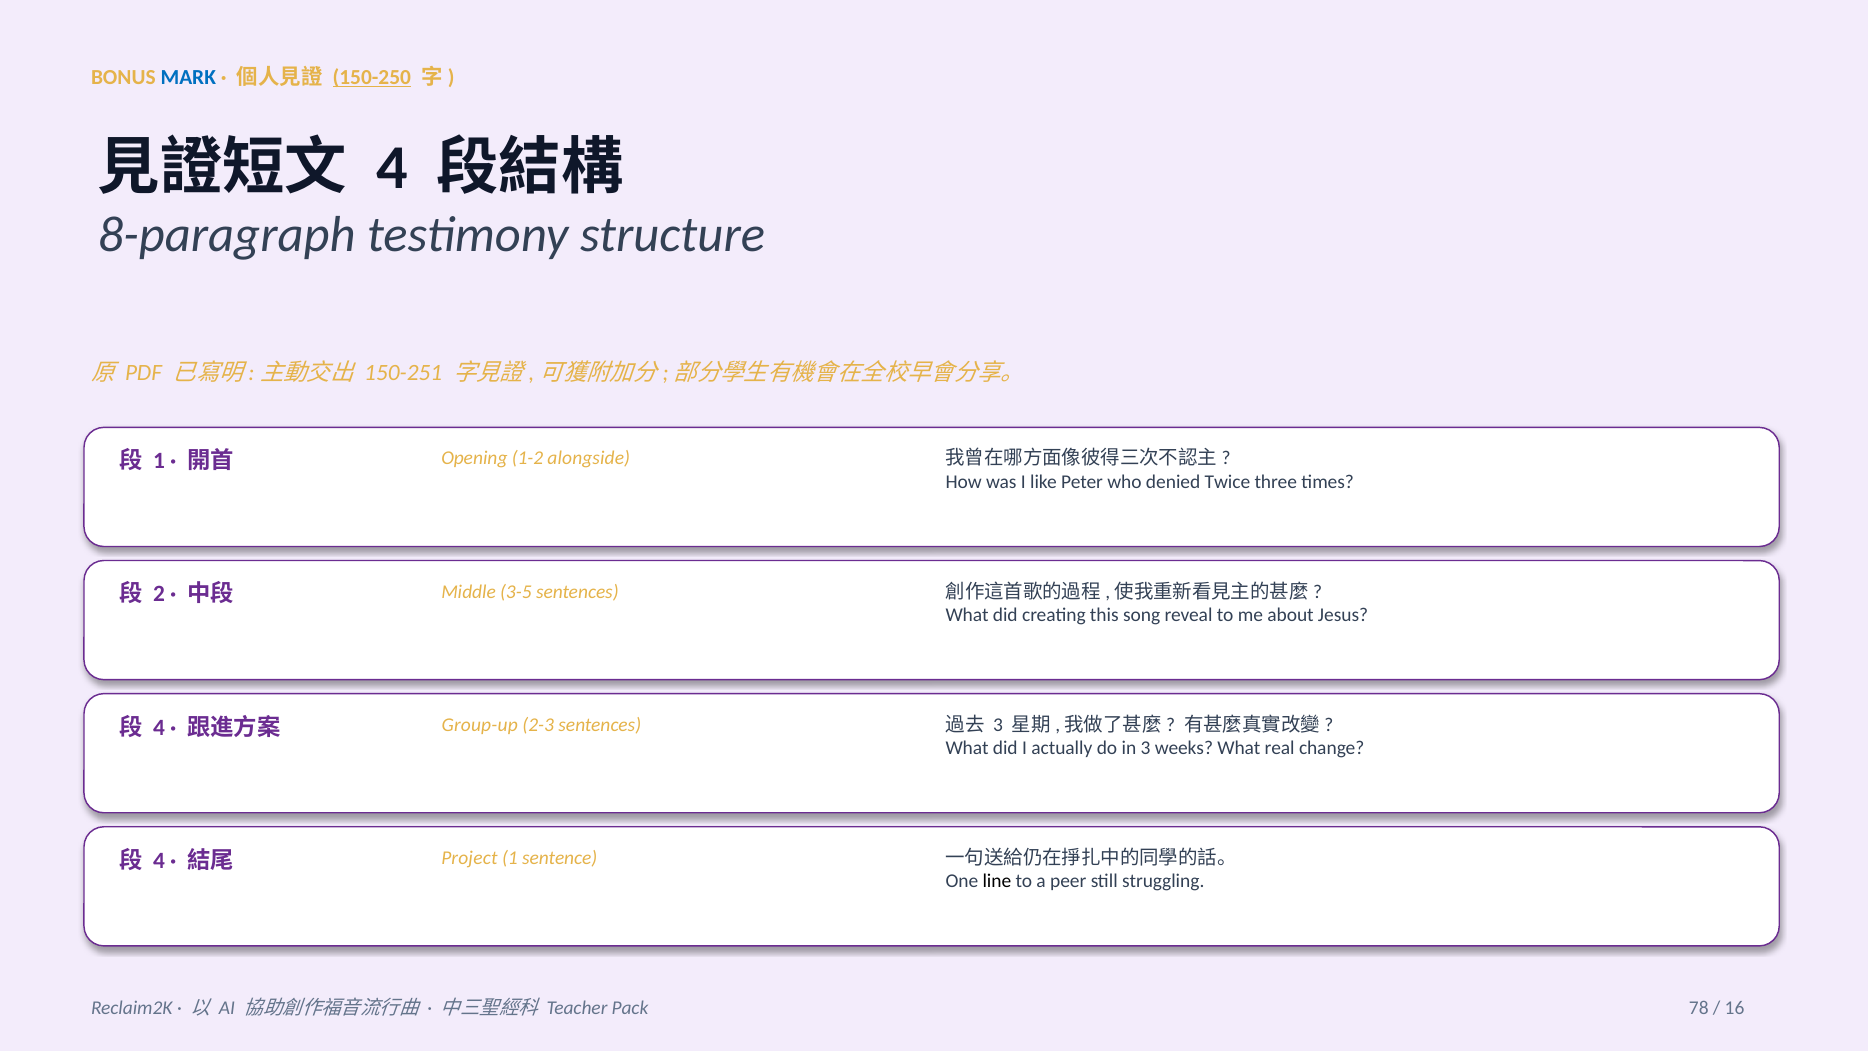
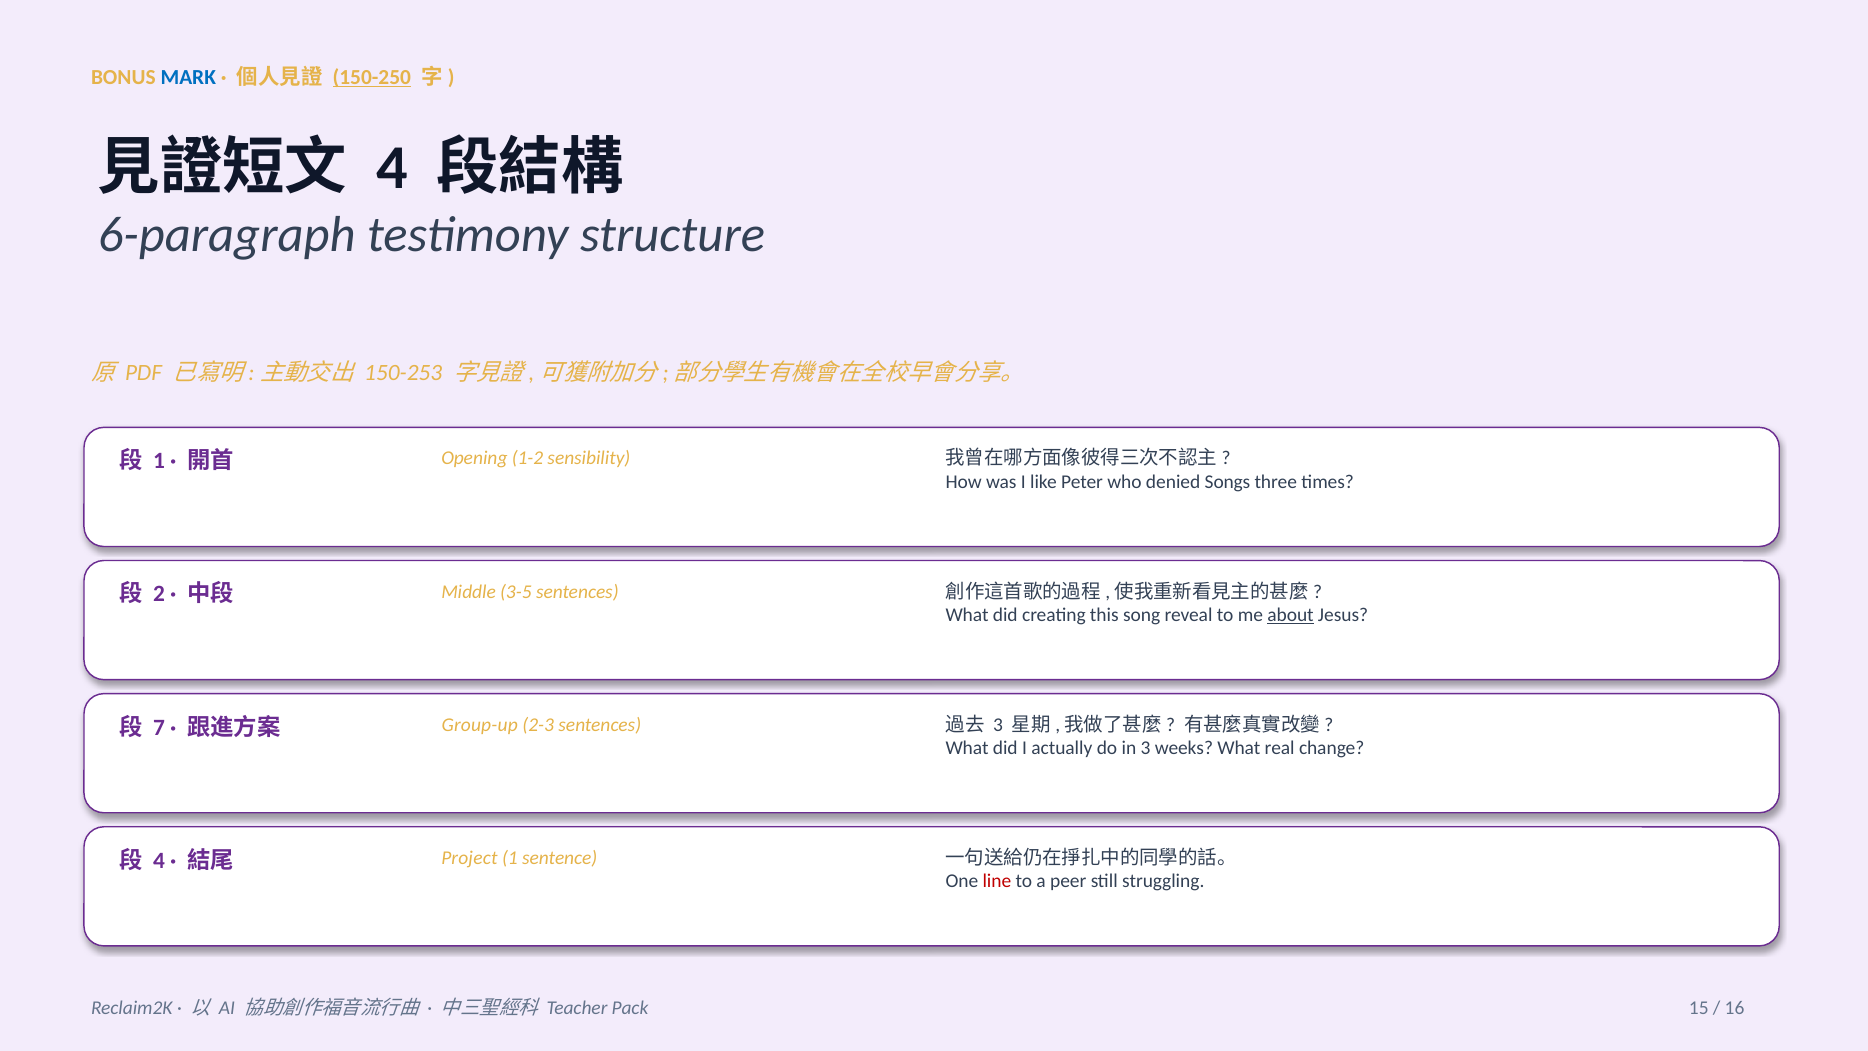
8-paragraph: 8-paragraph -> 6-paragraph (227, 235)
150-251: 150-251 -> 150-253 (403, 373)
alongside: alongside -> sensibility (589, 458)
Twice: Twice -> Songs (1228, 482)
about underline: none -> present (1291, 615)
4: 4 -> 7 (159, 727)
line colour: black -> red (997, 881)
78: 78 -> 15 (1699, 1008)
